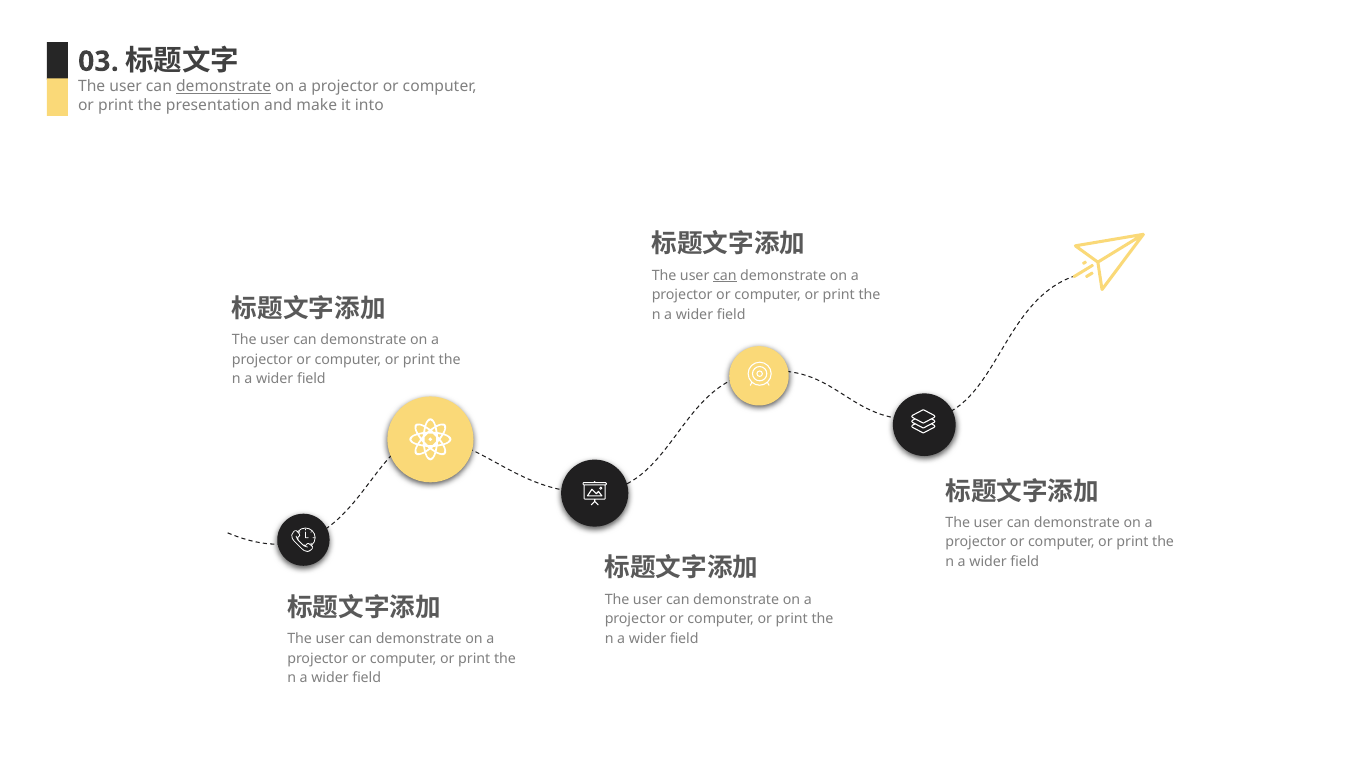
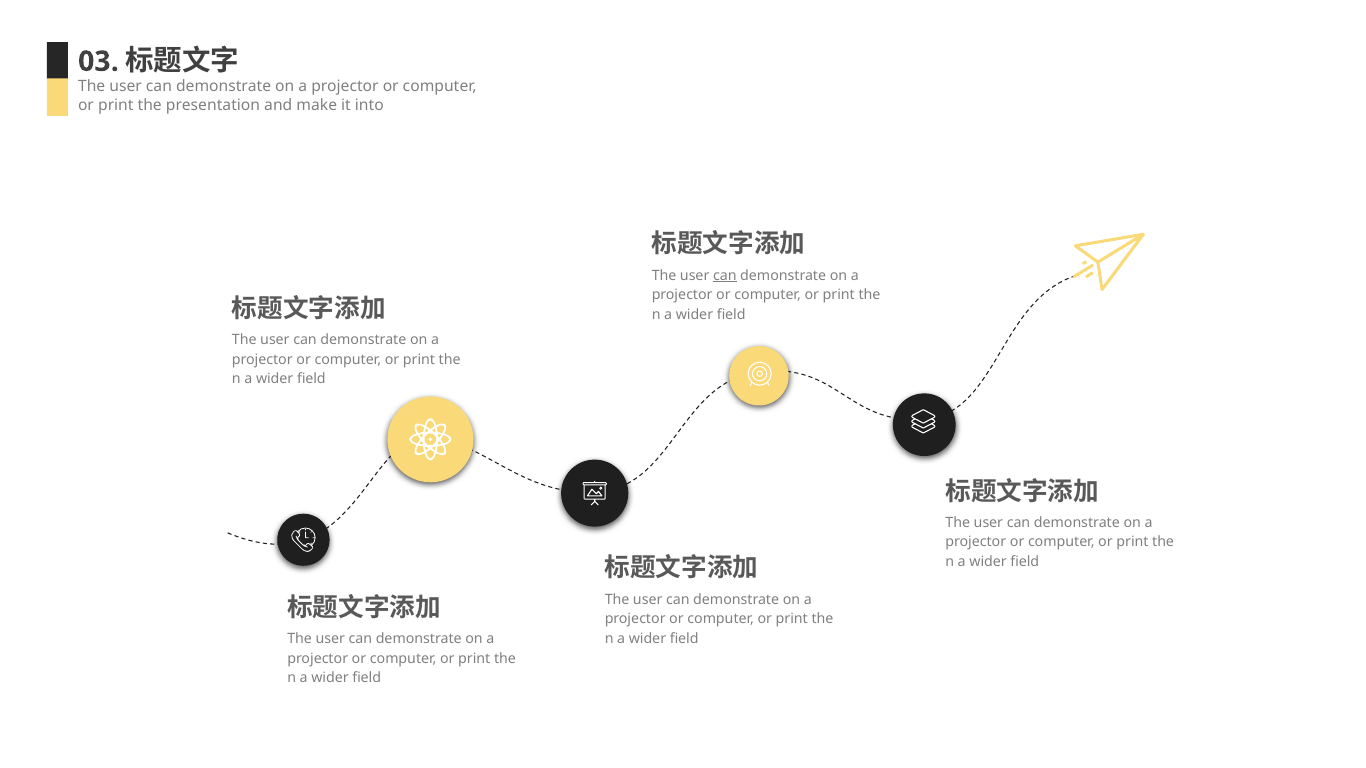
demonstrate underline: present -> none (224, 87)
